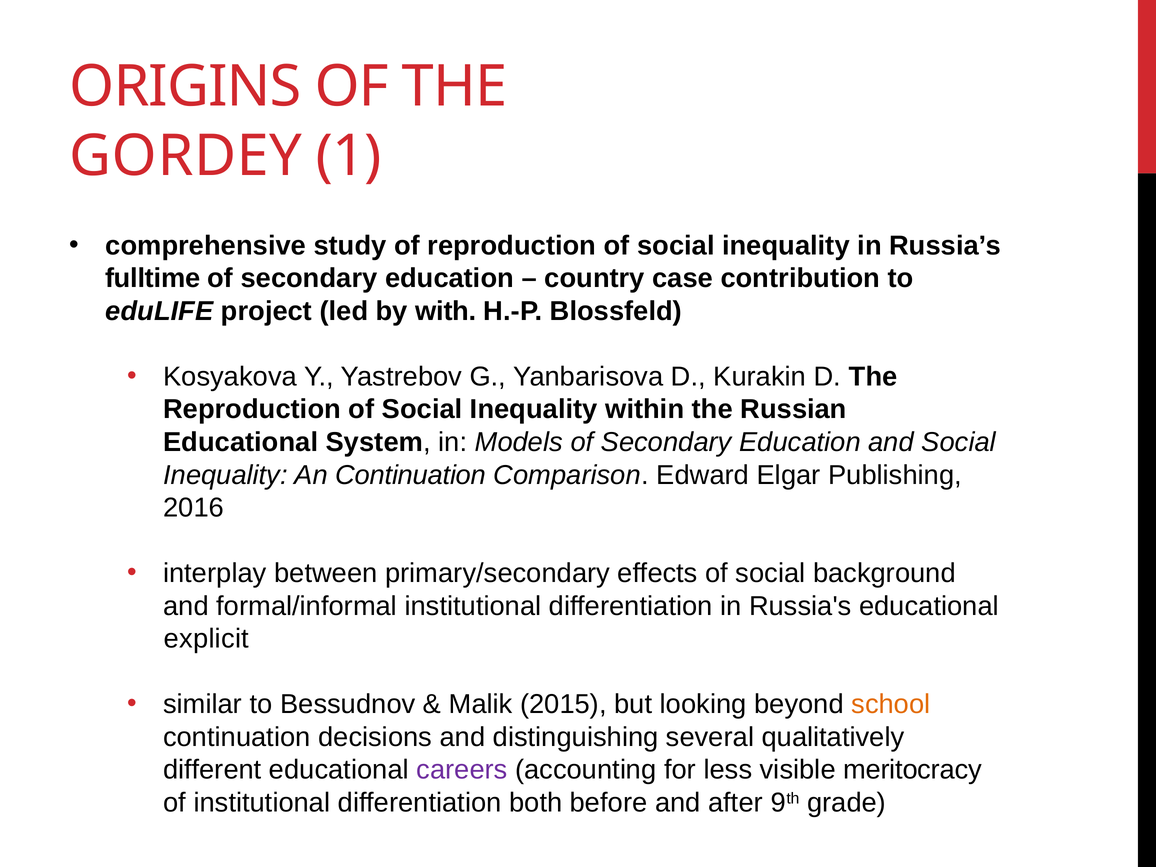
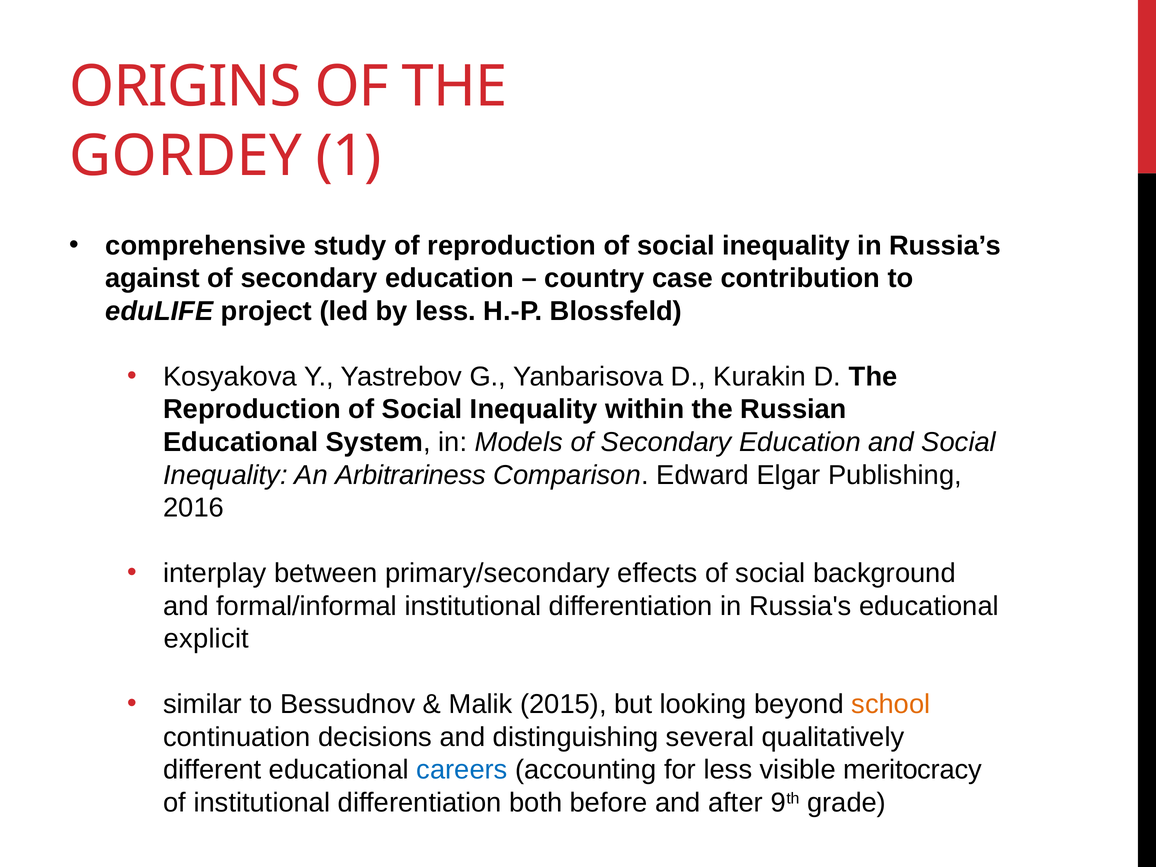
fulltime: fulltime -> against (153, 278)
by with: with -> less (446, 311)
An Continuation: Continuation -> Arbitrariness (411, 475)
careers colour: purple -> blue (462, 770)
